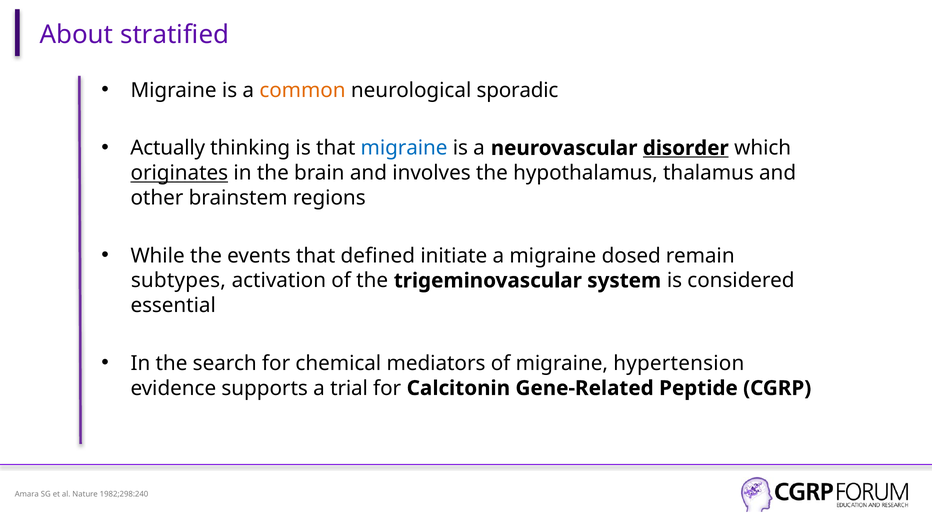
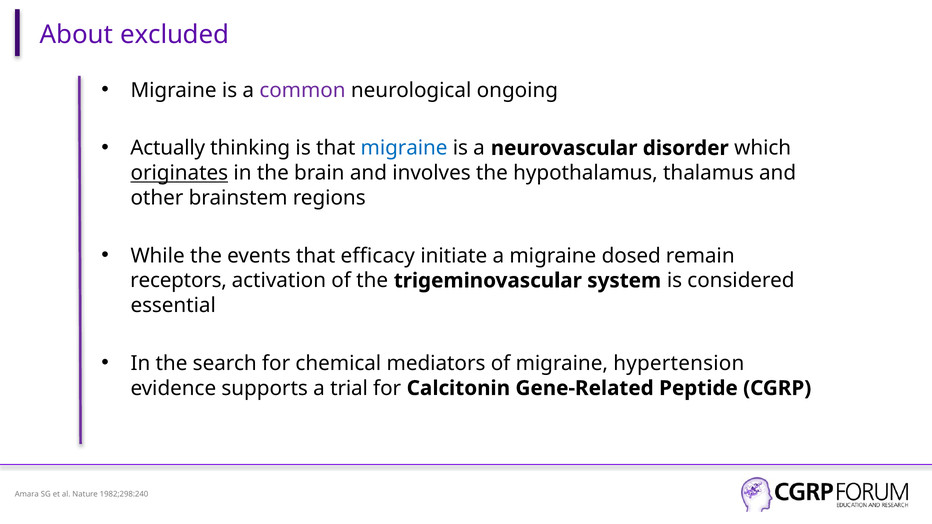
stratified: stratified -> excluded (175, 35)
common colour: orange -> purple (302, 90)
sporadic: sporadic -> ongoing (517, 90)
disorder underline: present -> none (686, 148)
defined: defined -> efficacy (378, 256)
subtypes: subtypes -> receptors (179, 281)
